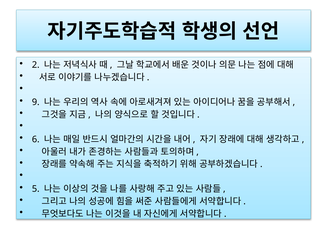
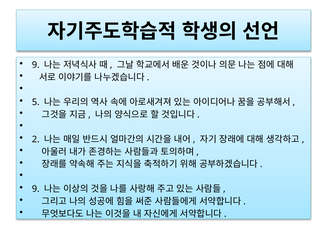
2: 2 -> 9 (36, 65)
9: 9 -> 5 (36, 102)
6: 6 -> 2 (36, 139)
5: 5 -> 9 (36, 189)
